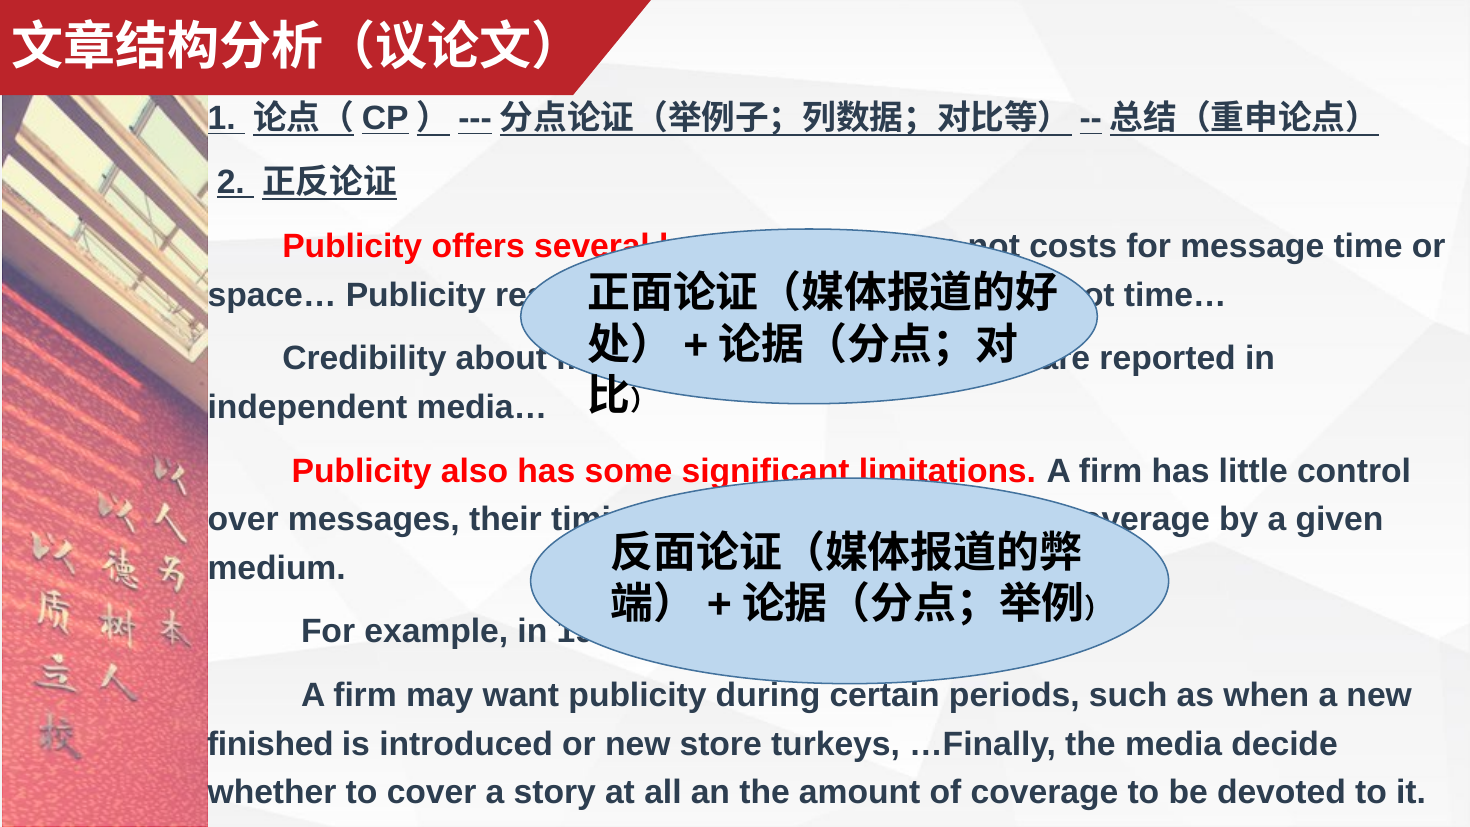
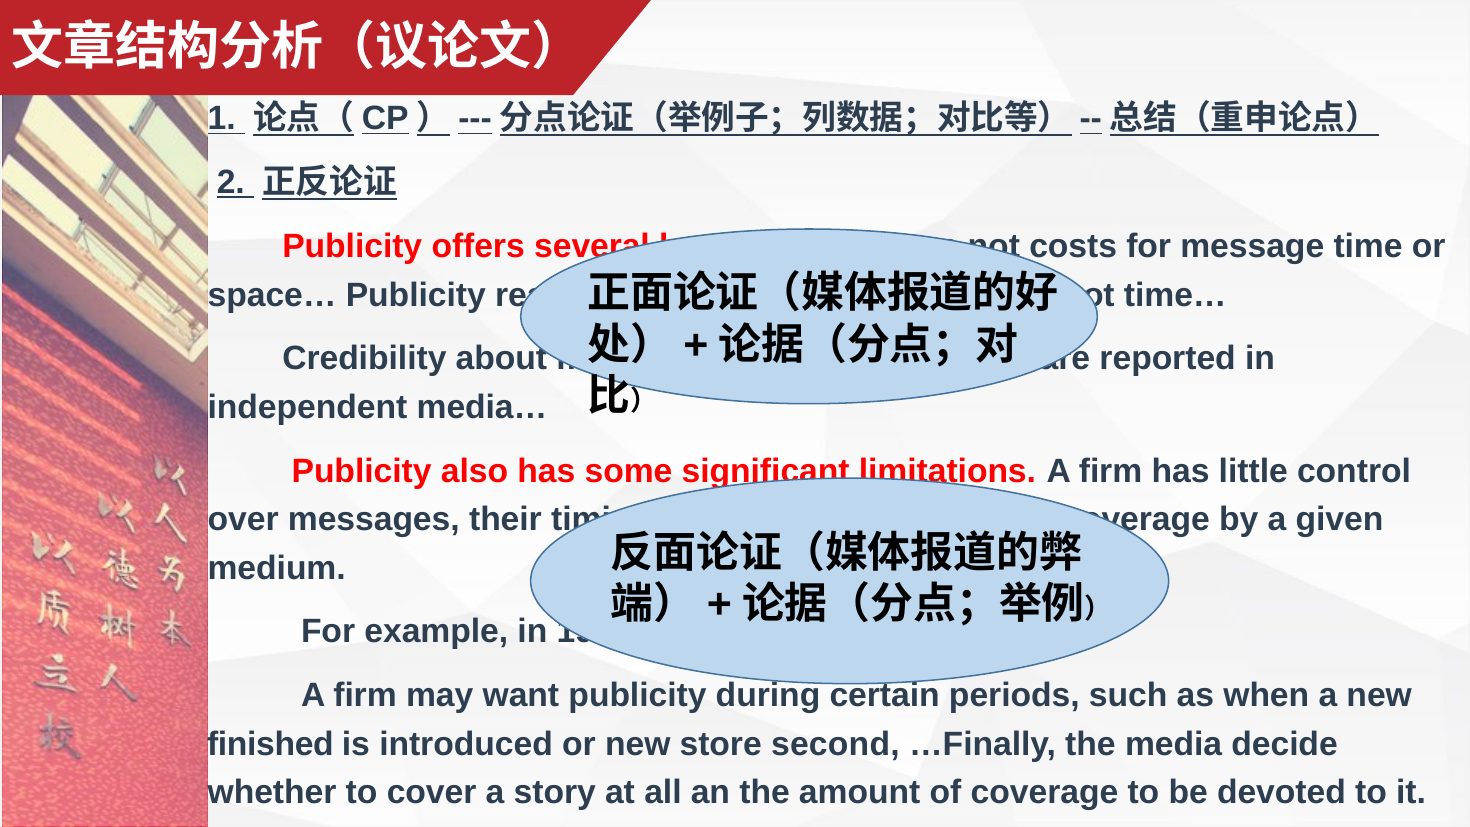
turkeys: turkeys -> second (835, 744)
